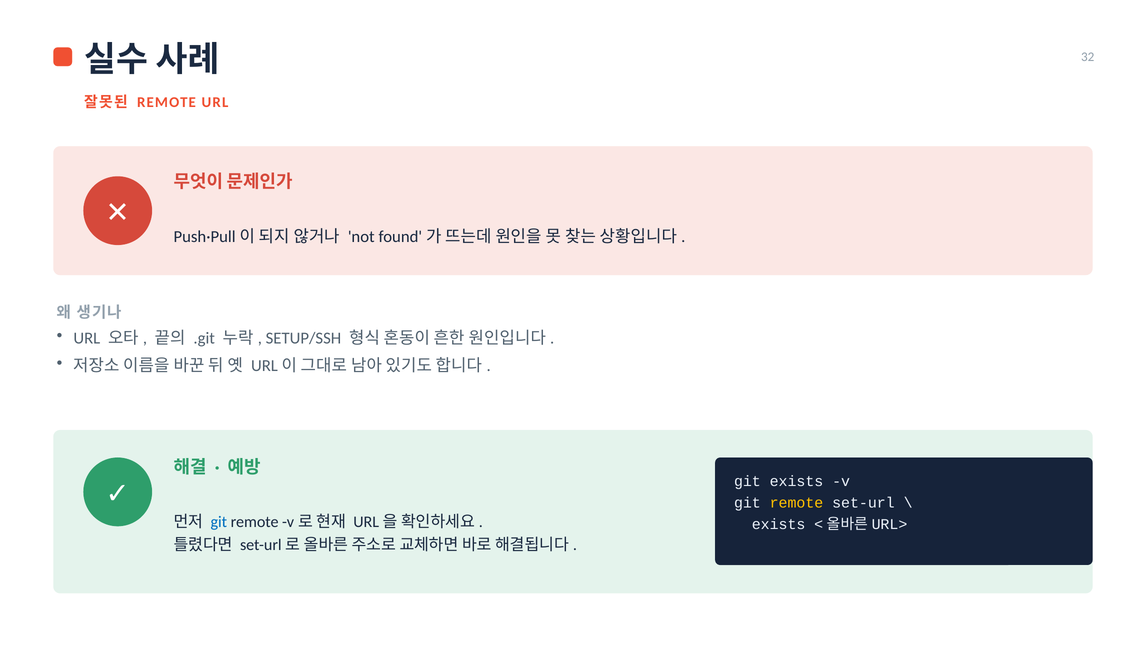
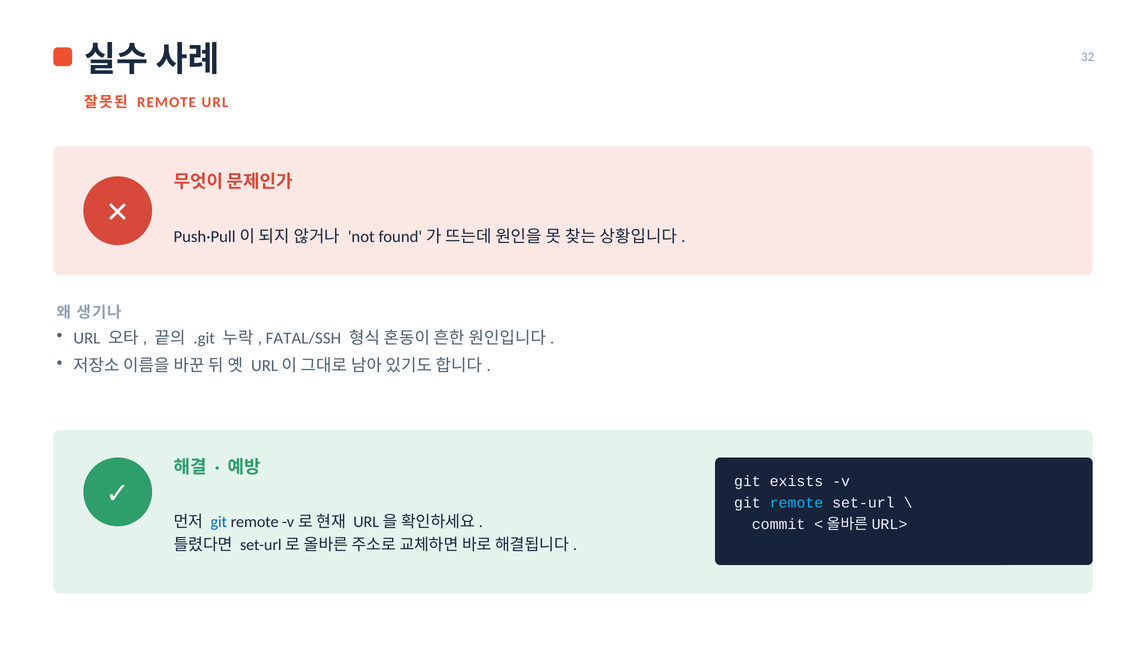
SETUP/SSH: SETUP/SSH -> FATAL/SSH (303, 338)
remote colour: yellow -> light blue (796, 502)
exists: exists -> commit (779, 524)
